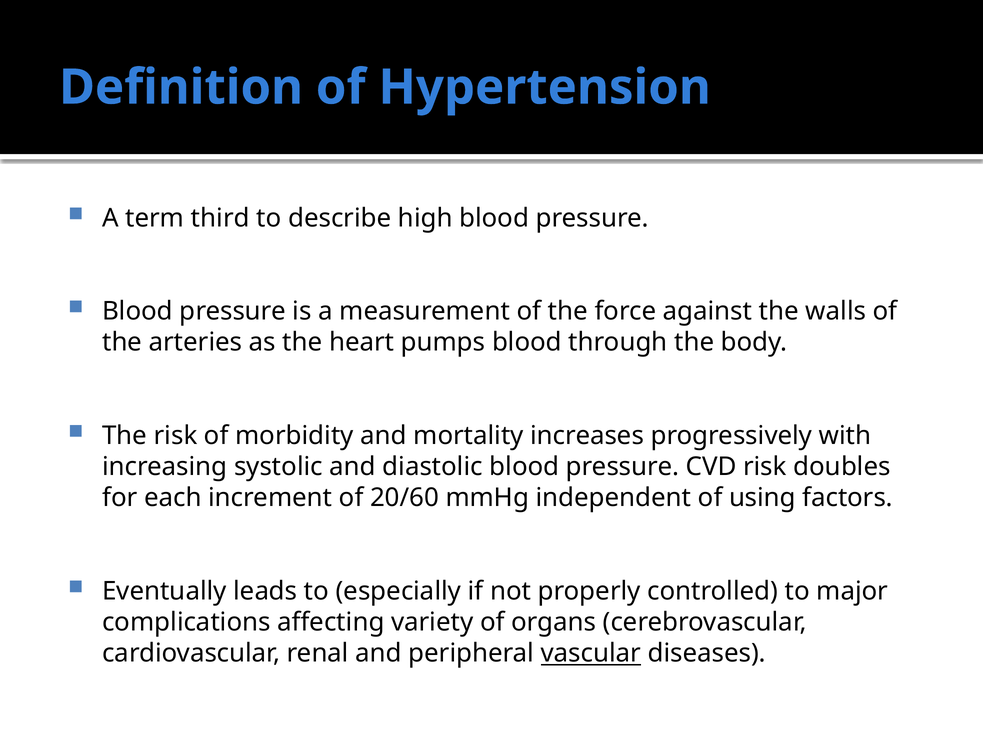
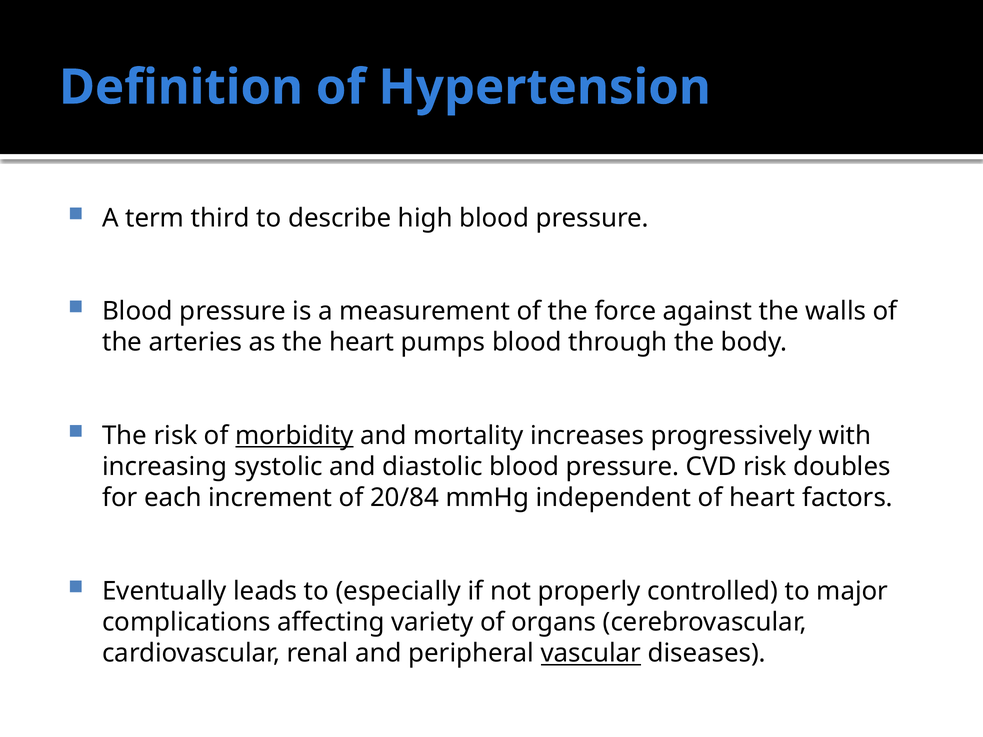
morbidity underline: none -> present (294, 436)
20/60: 20/60 -> 20/84 (405, 498)
of using: using -> heart (762, 498)
